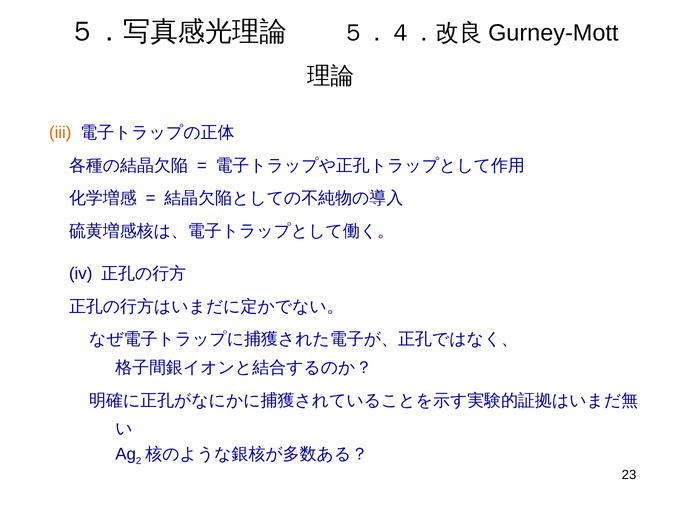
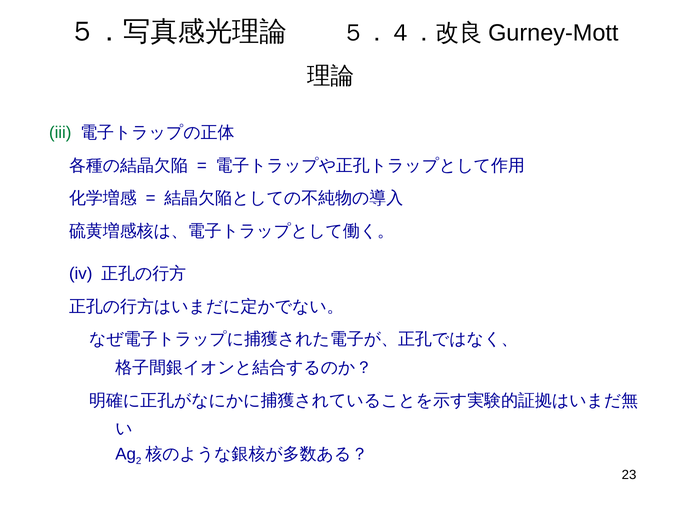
iii colour: orange -> green (60, 132)
